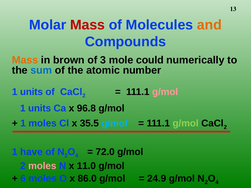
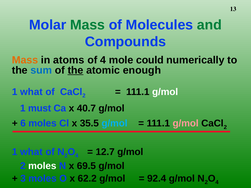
Mass colour: red -> green (88, 25)
and colour: orange -> green (209, 25)
brown: brown -> atoms (69, 60)
of 3: 3 -> 4 (103, 60)
the underline: none -> present (75, 70)
number: number -> enough (142, 70)
units: units -> what (31, 92)
g/mol colour: pink -> white (165, 92)
units: units -> must (40, 109)
96.8: 96.8 -> 40.7 (86, 109)
1: 1 -> 6 (23, 124)
g/mol colour: light green -> pink (186, 124)
have: have -> what (31, 152)
72.0: 72.0 -> 12.7 (105, 152)
moles colour: pink -> white (42, 166)
11.0: 11.0 -> 69.5 (86, 166)
6: 6 -> 3 (23, 179)
86.0: 86.0 -> 62.2 (87, 179)
24.9: 24.9 -> 92.4 (157, 179)
